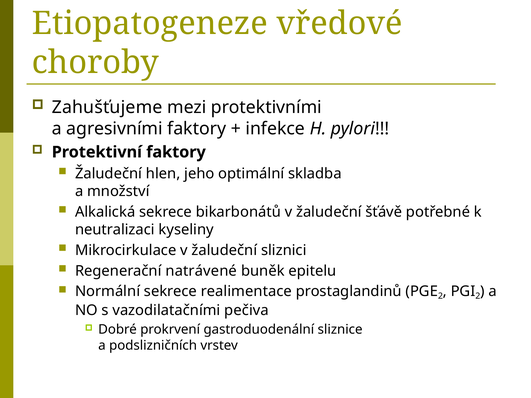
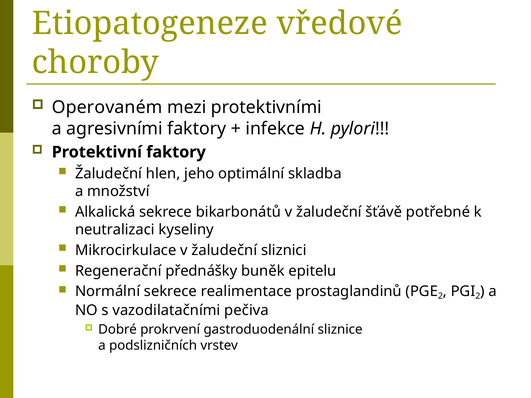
Zahušťujeme: Zahušťujeme -> Operovaném (107, 107)
natrávené: natrávené -> přednášky (201, 271)
